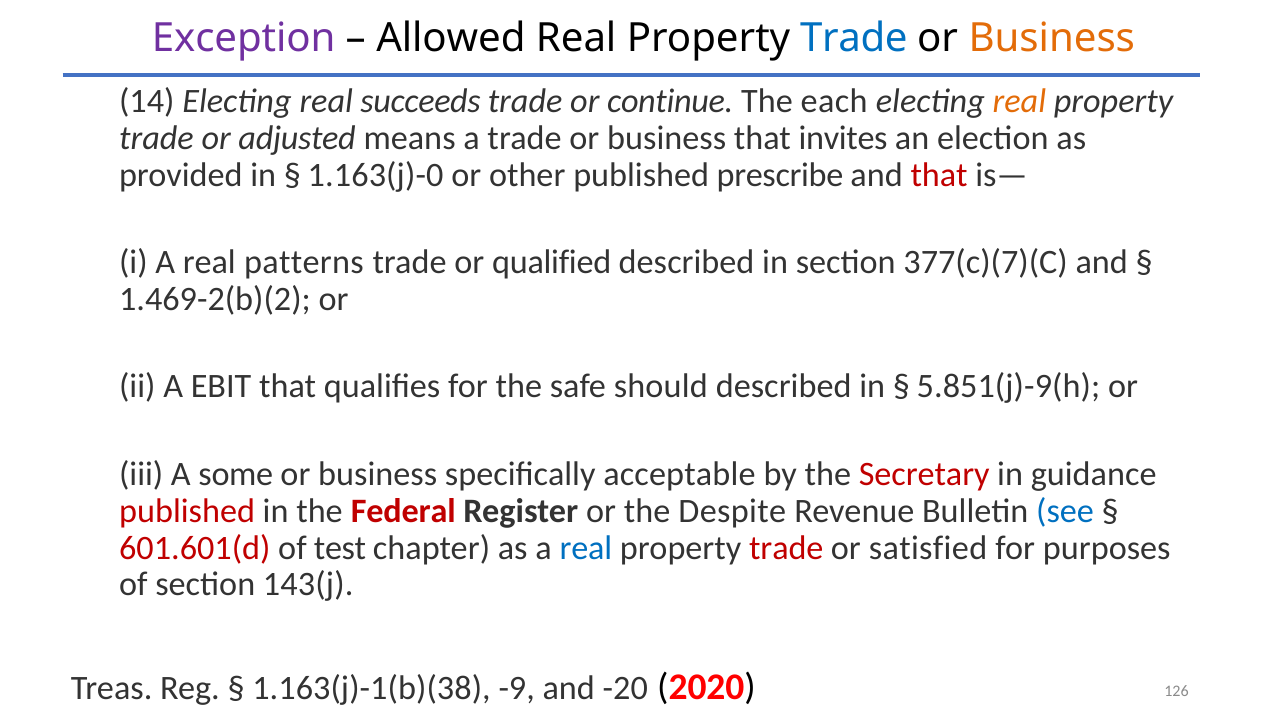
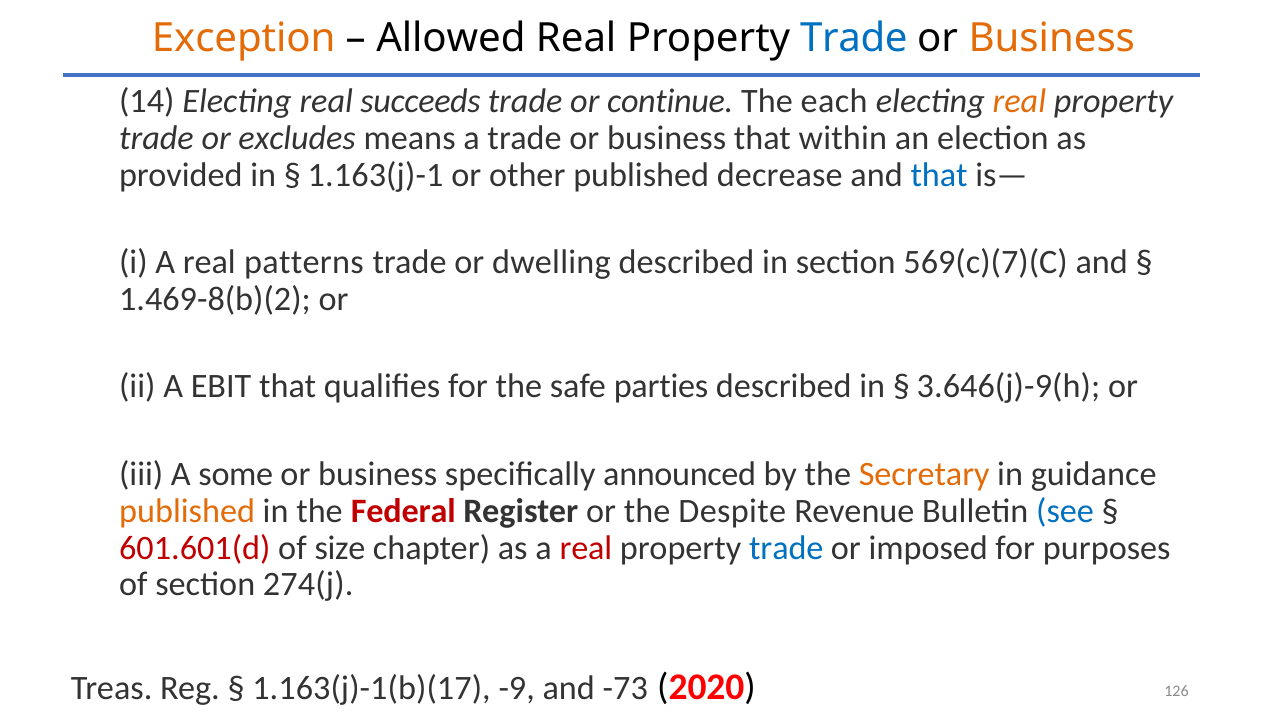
Exception colour: purple -> orange (244, 38)
adjusted: adjusted -> excludes (297, 138)
invites: invites -> within (843, 138)
1.163(j)-0: 1.163(j)-0 -> 1.163(j)-1 (376, 175)
prescribe: prescribe -> decrease (780, 175)
that colour: red -> blue (939, 175)
qualified: qualified -> dwelling (551, 262)
377(c)(7)(C: 377(c)(7)(C -> 569(c)(7)(C (986, 262)
1.469-2(b)(2: 1.469-2(b)(2 -> 1.469-8(b)(2 (215, 299)
should: should -> parties (661, 387)
5.851(j)-9(h: 5.851(j)-9(h -> 3.646(j)-9(h (1008, 387)
acceptable: acceptable -> announced (680, 474)
Secretary colour: red -> orange (924, 474)
published colour: red -> orange (187, 511)
test: test -> size (340, 548)
real colour: blue -> red (586, 548)
trade colour: red -> blue (786, 548)
satisfied: satisfied -> imposed (928, 548)
143(j: 143(j -> 274(j (308, 585)
1.163(j)-1(b)(38: 1.163(j)-1(b)(38 -> 1.163(j)-1(b)(17 (372, 688)
-20: -20 -> -73 (625, 688)
